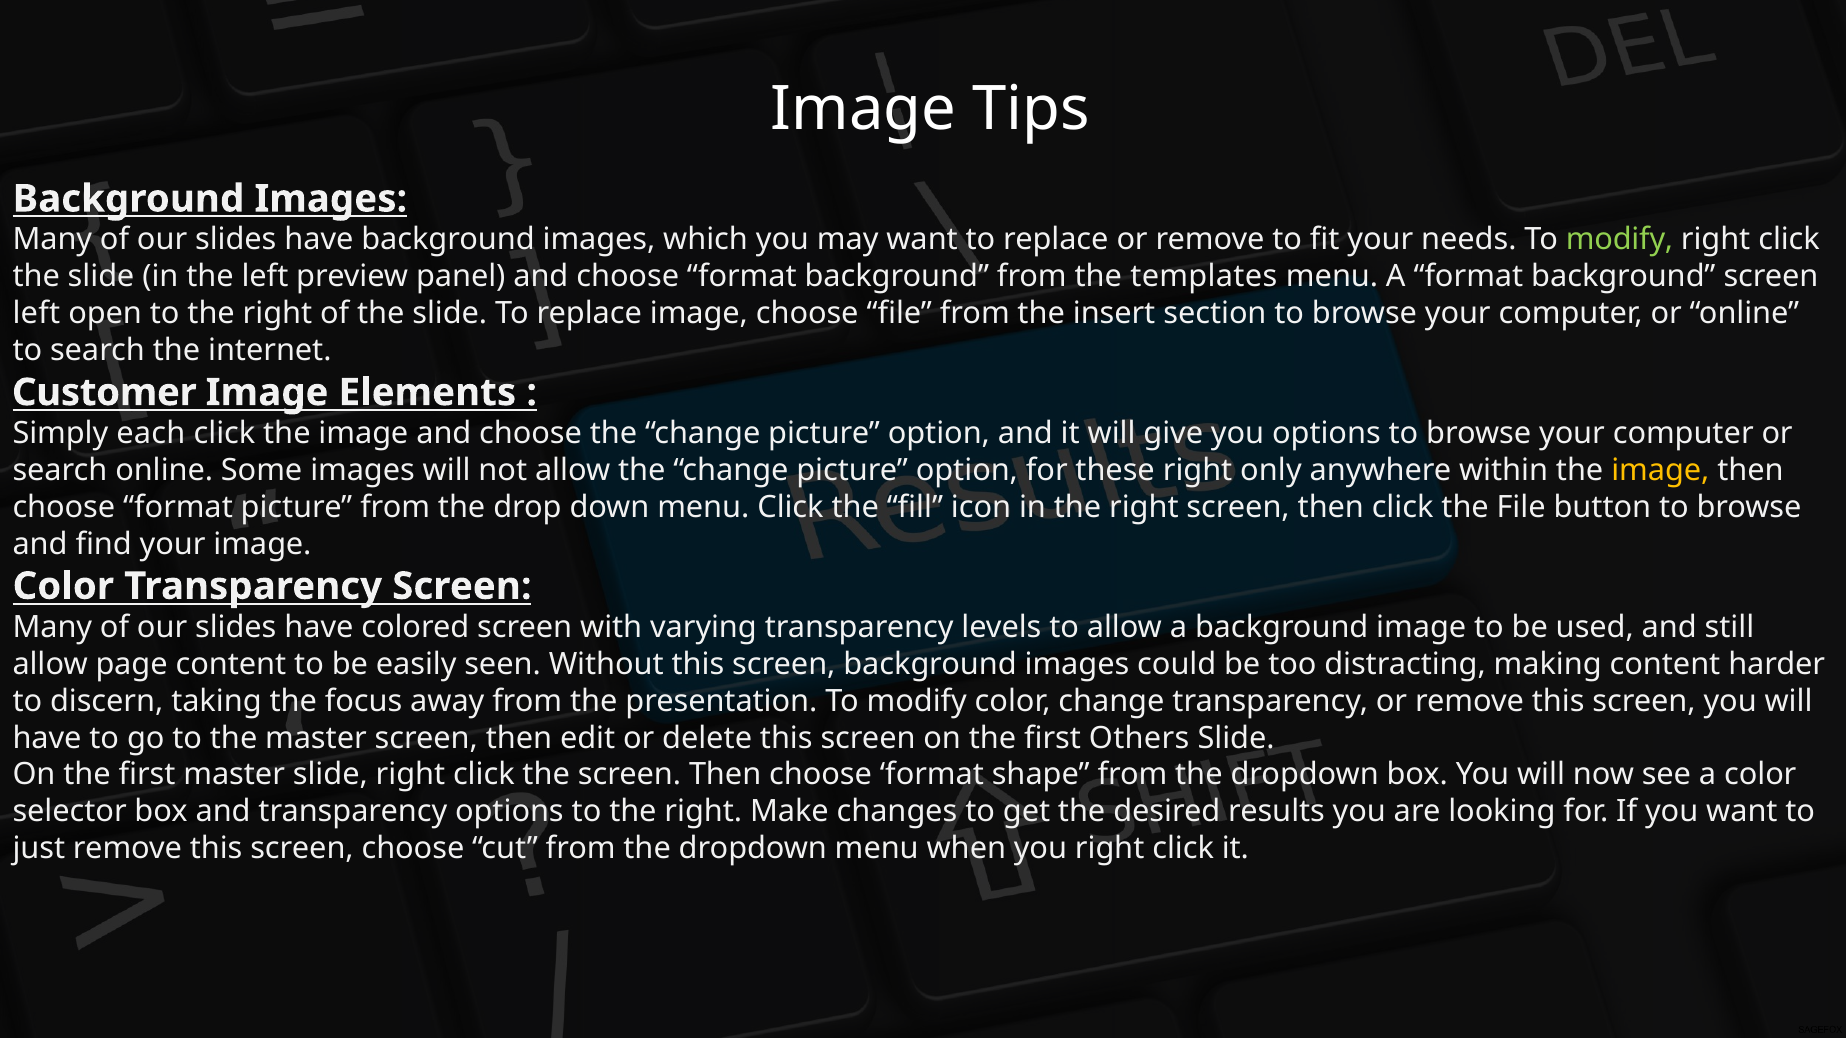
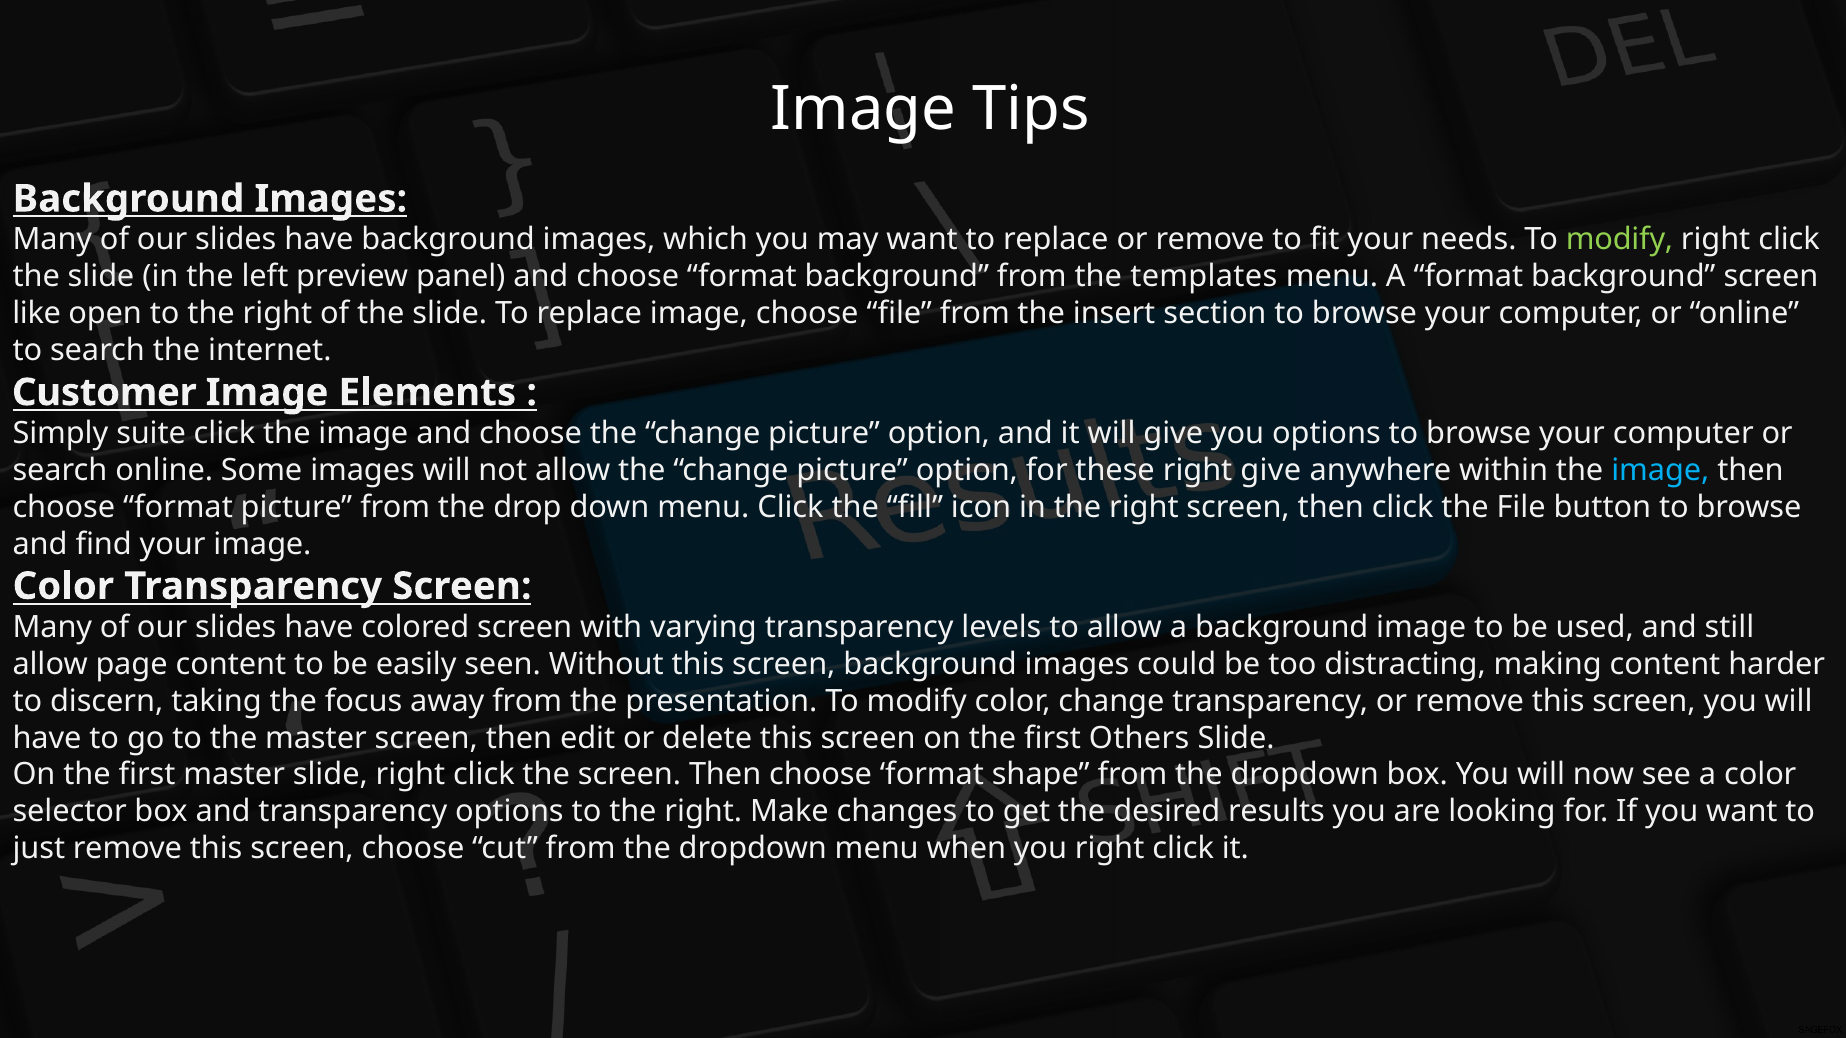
left: left -> like (37, 314)
each: each -> suite (151, 434)
right only: only -> give (1271, 471)
image colour: yellow -> light blue (1660, 471)
